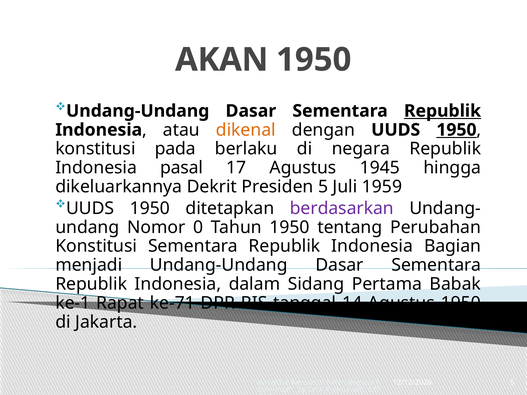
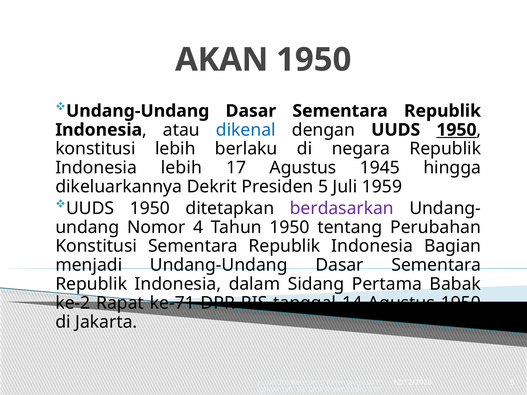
Republik underline: present -> none (443, 111)
dikenal colour: orange -> blue (246, 130)
konstitusi pada: pada -> lebih (175, 149)
Indonesia pasal: pasal -> lebih (181, 168)
0: 0 -> 4 (198, 227)
ke-1: ke-1 -> ke-2 (73, 303)
